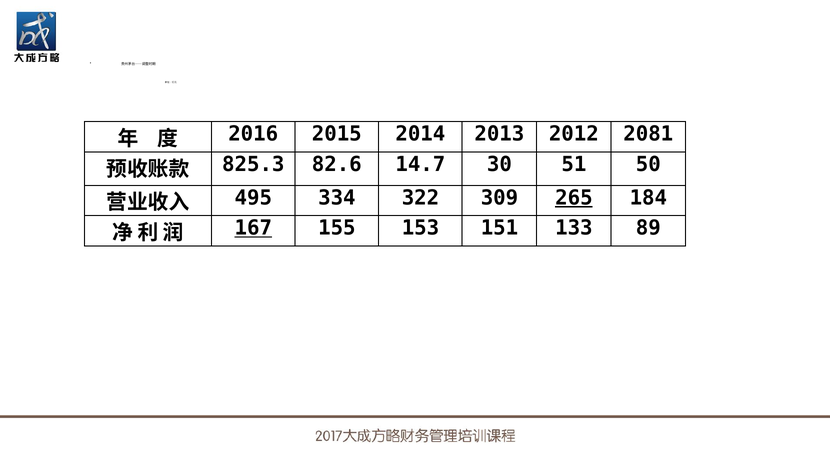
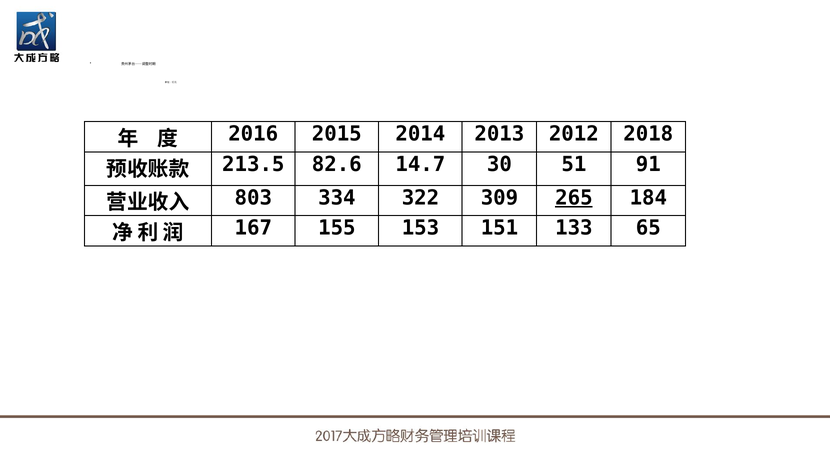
2081: 2081 -> 2018 (648, 134)
825.3: 825.3 -> 213.5 (253, 164)
50: 50 -> 91 (648, 164)
495: 495 -> 803 (253, 198)
167 underline: present -> none (253, 228)
89: 89 -> 65 (648, 228)
